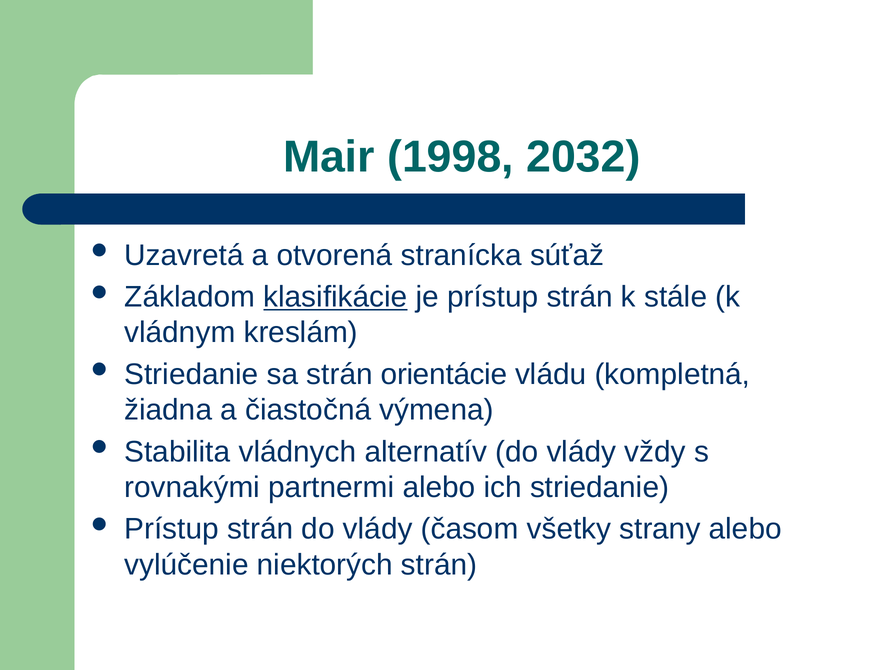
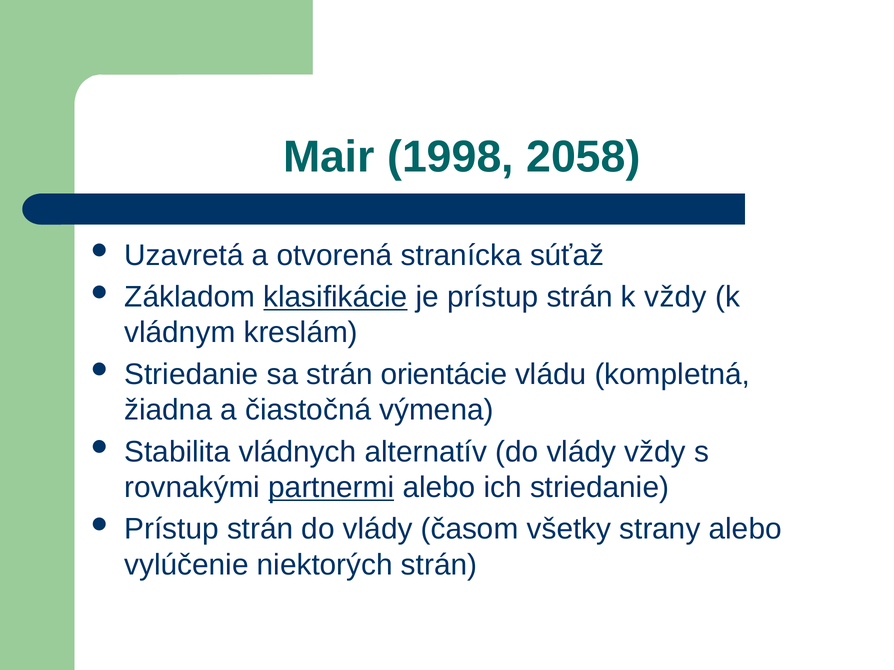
2032: 2032 -> 2058 (583, 157)
k stále: stále -> vždy (676, 297)
partnermi underline: none -> present (331, 488)
